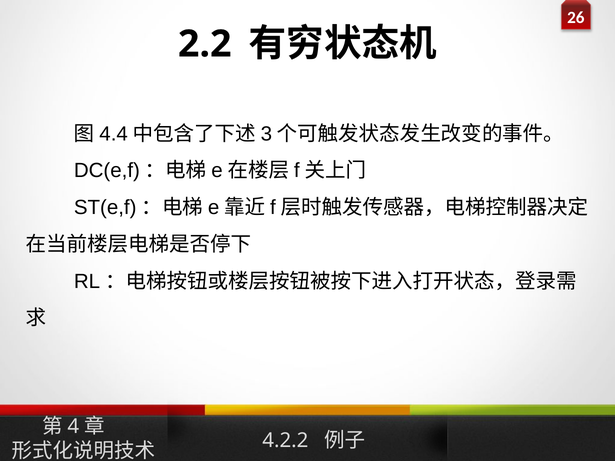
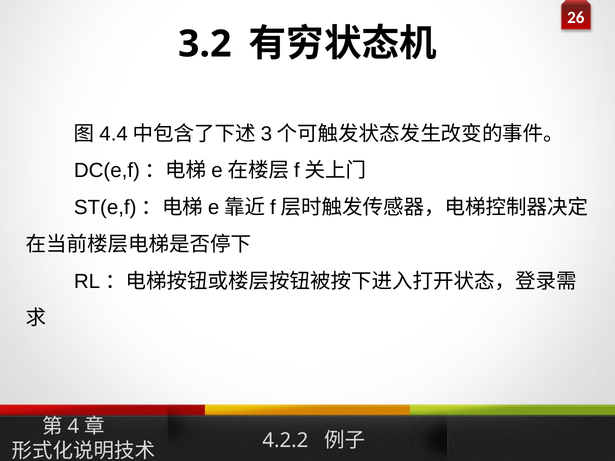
2.2: 2.2 -> 3.2 (205, 44)
